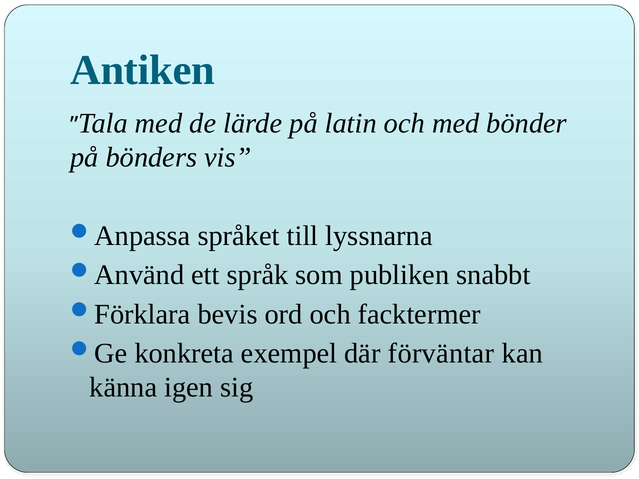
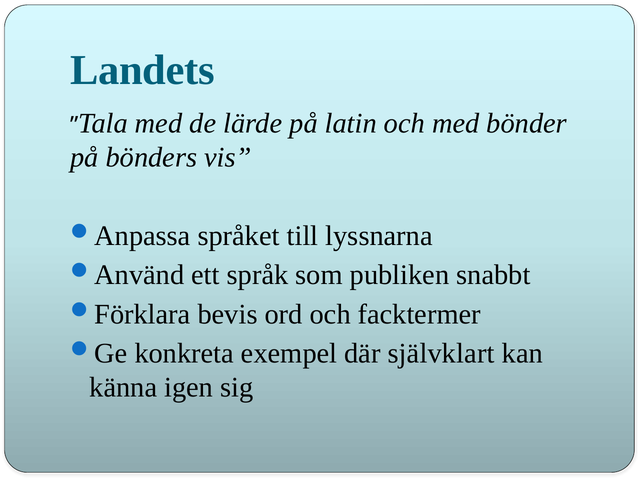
Antiken: Antiken -> Landets (142, 70)
förväntar: förväntar -> självklart (441, 354)
